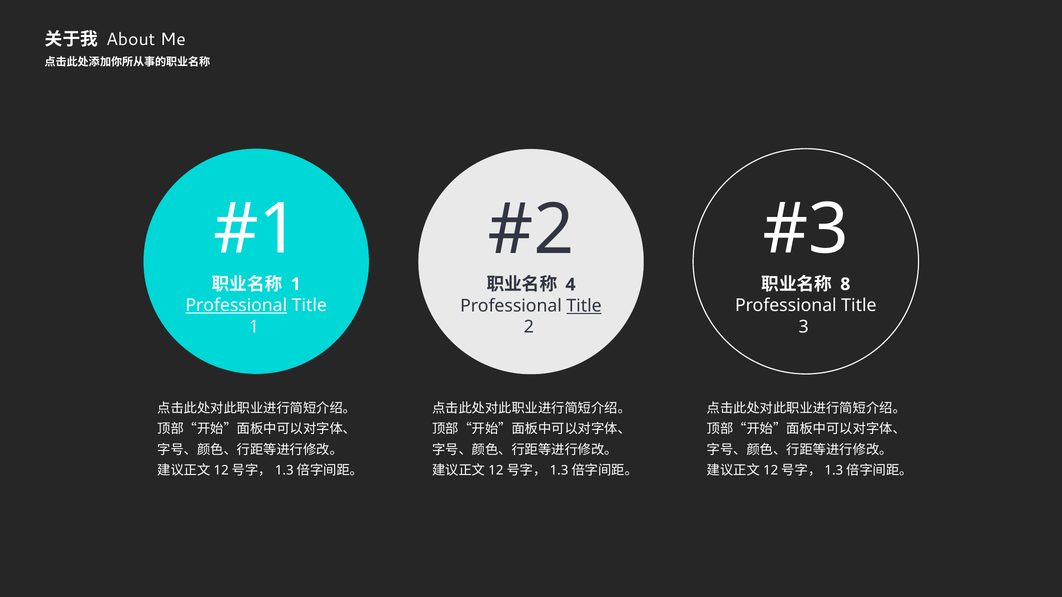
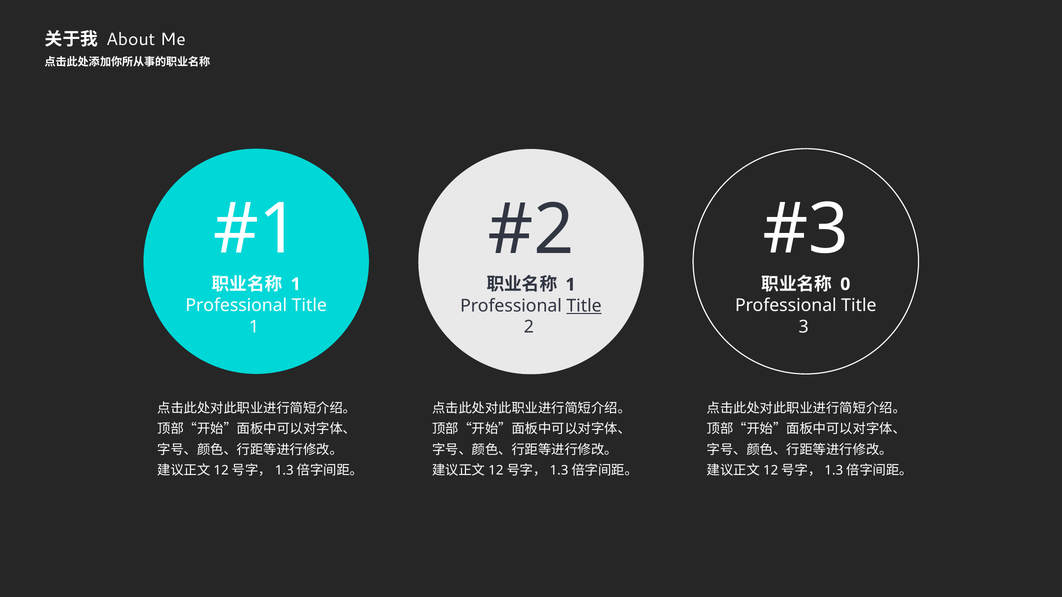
8: 8 -> 0 (845, 284)
4: 4 -> 1 (571, 285)
Professional underline: present -> none (236, 306)
